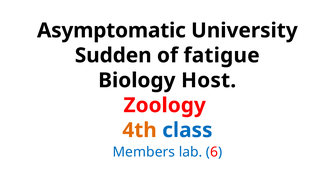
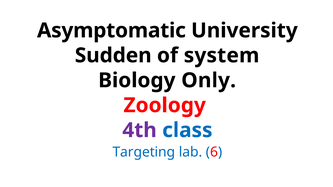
fatigue: fatigue -> system (222, 56)
Host: Host -> Only (209, 81)
4th colour: orange -> purple (140, 130)
Members: Members -> Targeting (144, 152)
